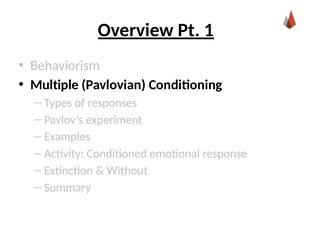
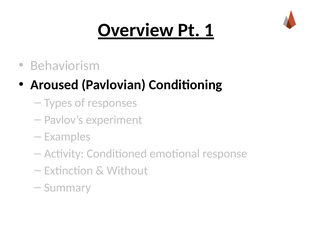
Multiple: Multiple -> Aroused (54, 85)
